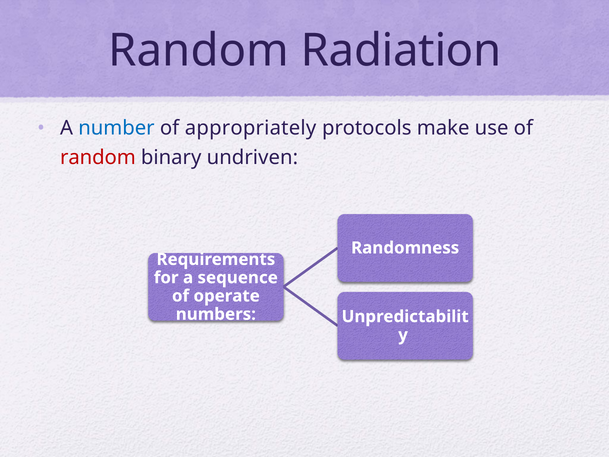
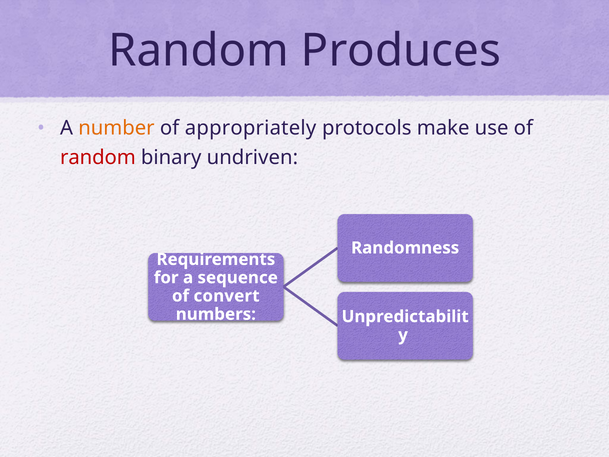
Radiation: Radiation -> Produces (401, 51)
number colour: blue -> orange (116, 128)
operate: operate -> convert (227, 296)
